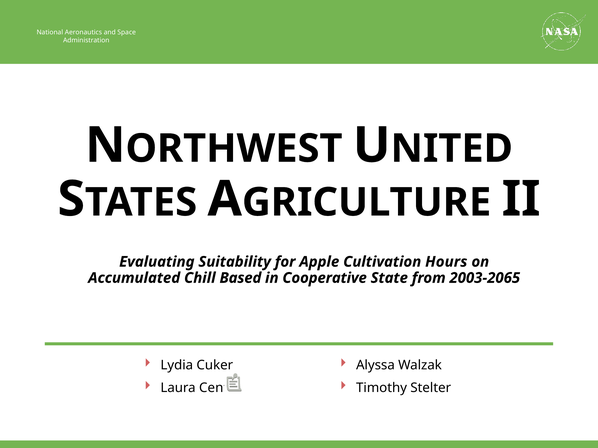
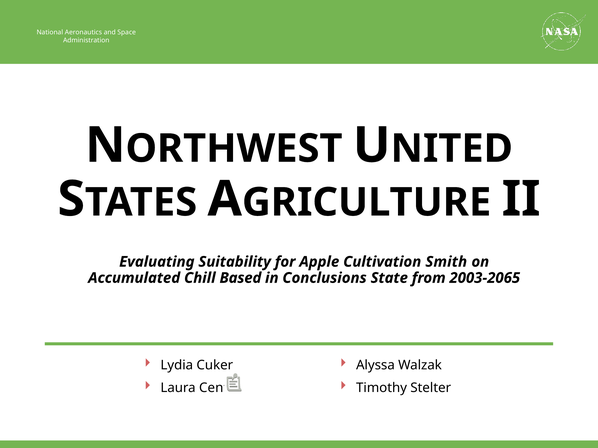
Hours: Hours -> Smith (446, 262)
Cooperative: Cooperative -> Conclusions (325, 278)
